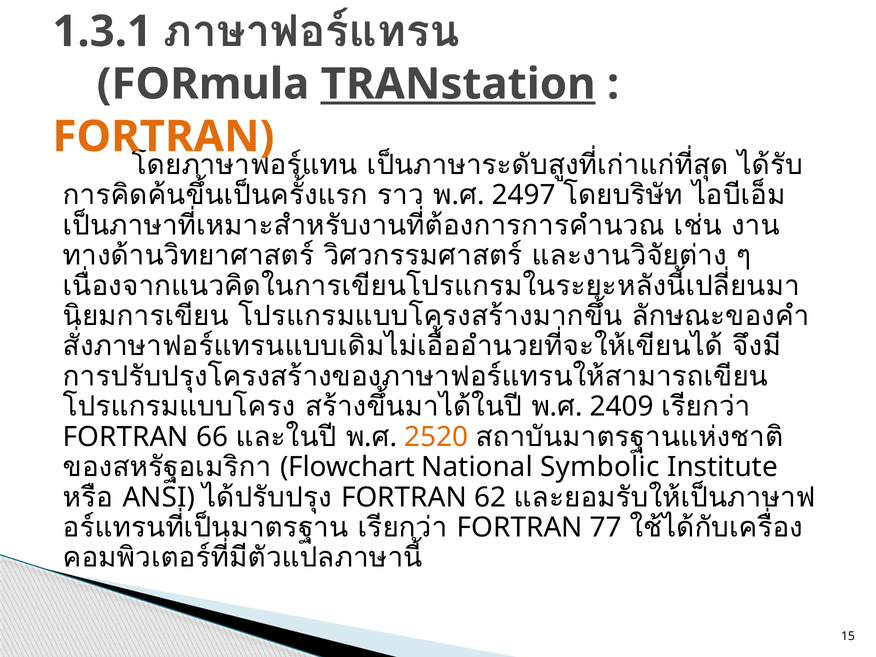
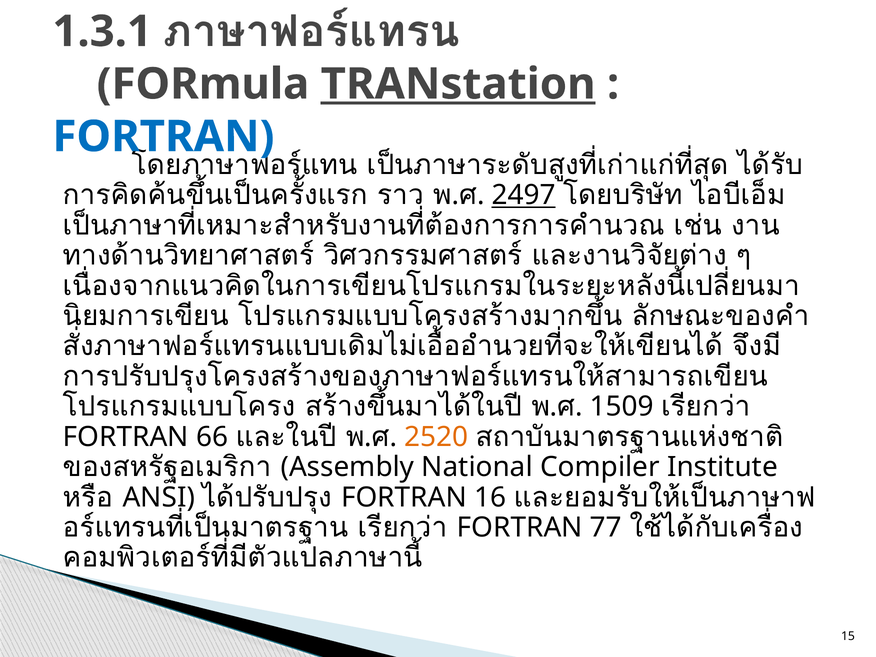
FORTRAN colour: orange -> blue (163, 137)
2497 underline: none -> present (524, 195)
2409: 2409 -> 1509 (622, 407)
Flowchart: Flowchart -> Assembly (347, 467)
Symbolic: Symbolic -> Compiler (600, 467)
62: 62 -> 16 (490, 497)
